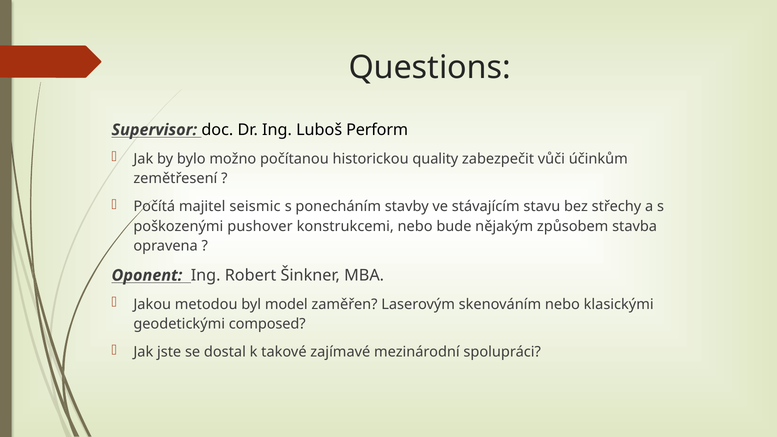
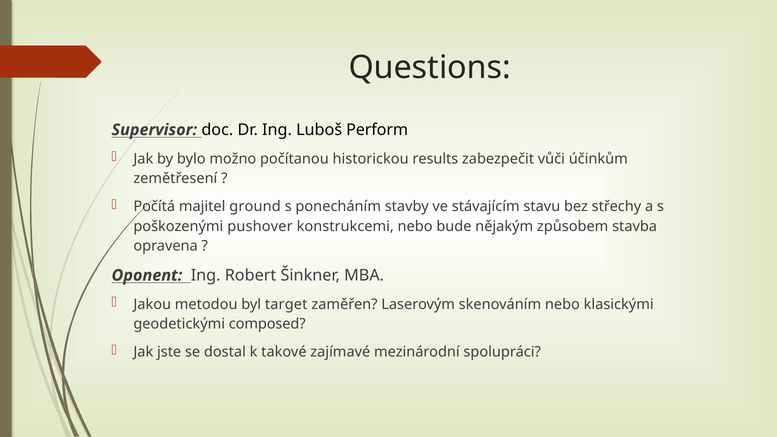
quality: quality -> results (435, 159)
seismic: seismic -> ground (255, 207)
model: model -> target (286, 304)
